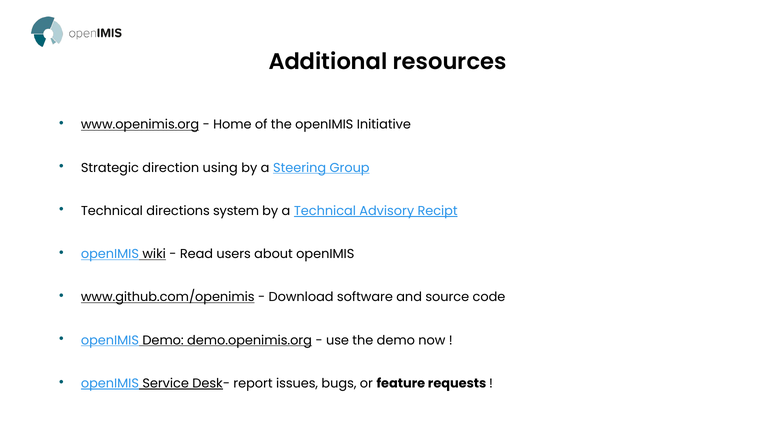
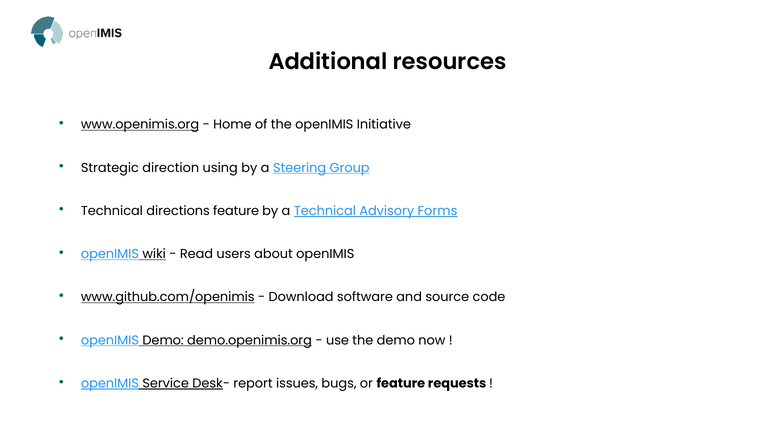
directions system: system -> feature (236, 211)
Recipt: Recipt -> Forms (437, 211)
